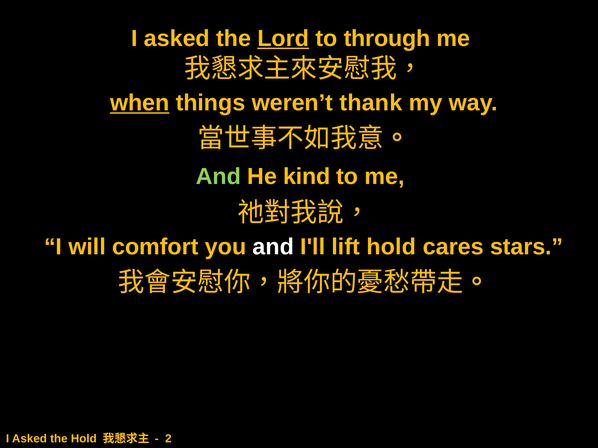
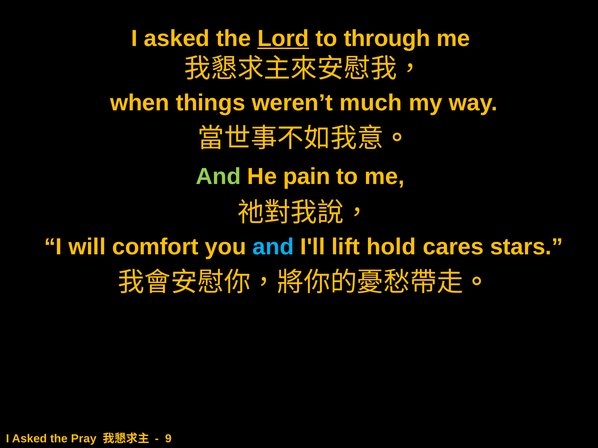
when underline: present -> none (140, 103)
thank: thank -> much (371, 103)
kind: kind -> pain (307, 177)
and colour: white -> light blue (273, 247)
the Hold: Hold -> Pray (84, 439)
2: 2 -> 9 (168, 439)
